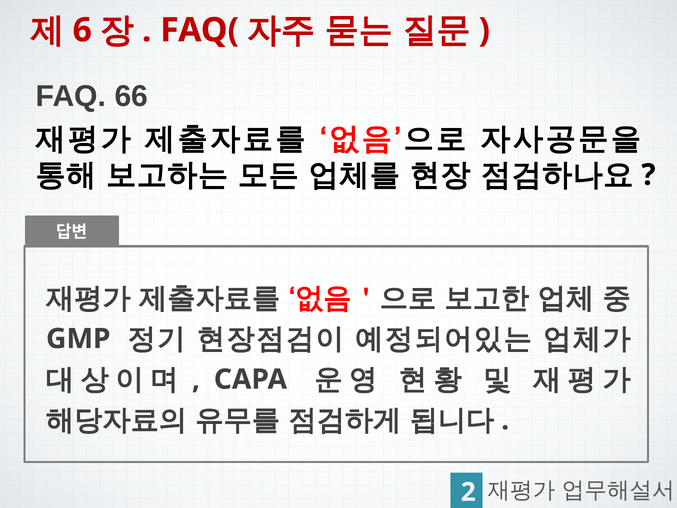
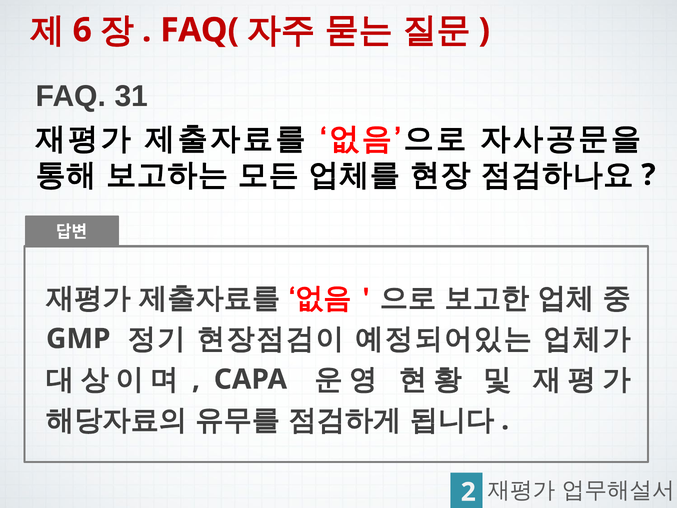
66: 66 -> 31 (131, 96)
